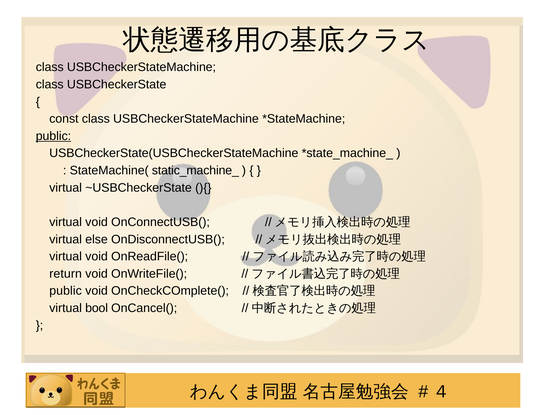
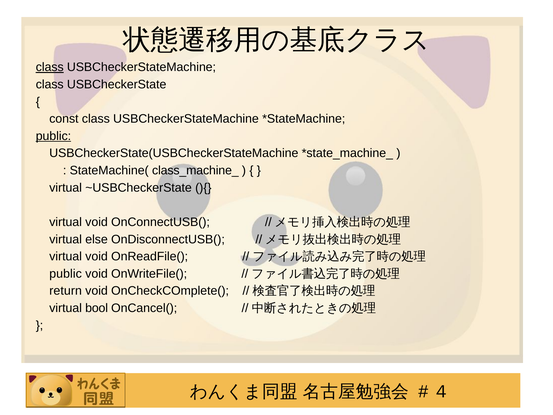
class underline: none -> present (50, 67)
static_machine_: static_machine_ -> class_machine_ (195, 170)
return: return -> public (66, 274)
public: public -> return (66, 291)
